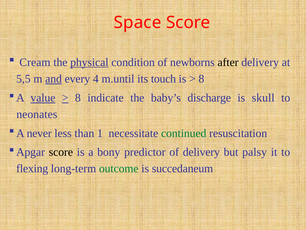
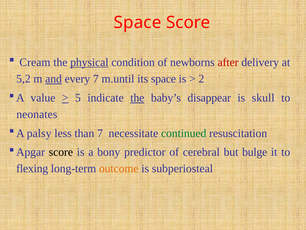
after colour: black -> red (228, 62)
5,5: 5,5 -> 5,2 (23, 79)
every 4: 4 -> 7 (96, 79)
its touch: touch -> space (163, 79)
8: 8 -> 2 (201, 79)
value underline: present -> none (43, 98)
8: 8 -> 5 (78, 98)
the underline: none -> present (137, 98)
discharge: discharge -> disappear (209, 98)
never: never -> palsy (39, 133)
than 1: 1 -> 7 (100, 133)
of delivery: delivery -> cerebral (201, 152)
palsy: palsy -> bulge (255, 152)
outcome colour: green -> orange (119, 168)
succedaneum: succedaneum -> subperiosteal (182, 168)
